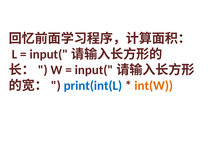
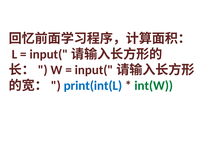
int(W colour: orange -> green (154, 85)
